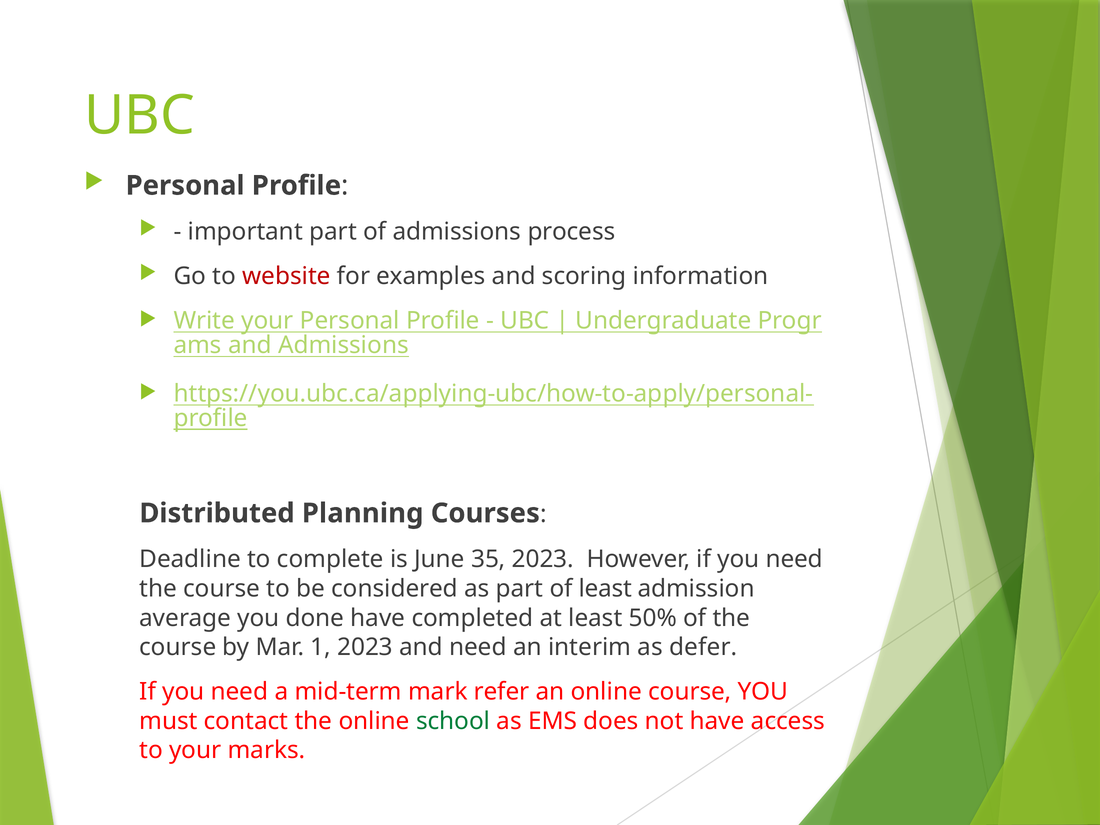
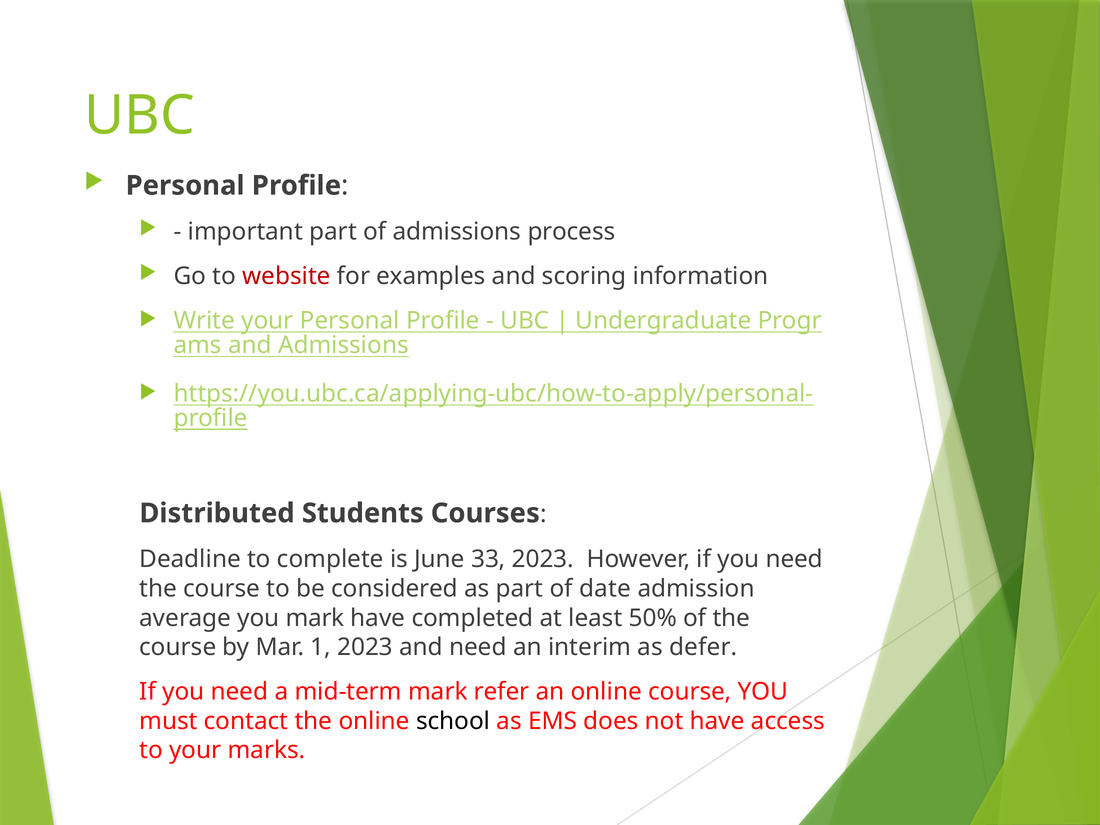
Planning: Planning -> Students (363, 513)
35: 35 -> 33 (488, 559)
of least: least -> date (605, 589)
you done: done -> mark (315, 618)
school colour: green -> black (453, 721)
